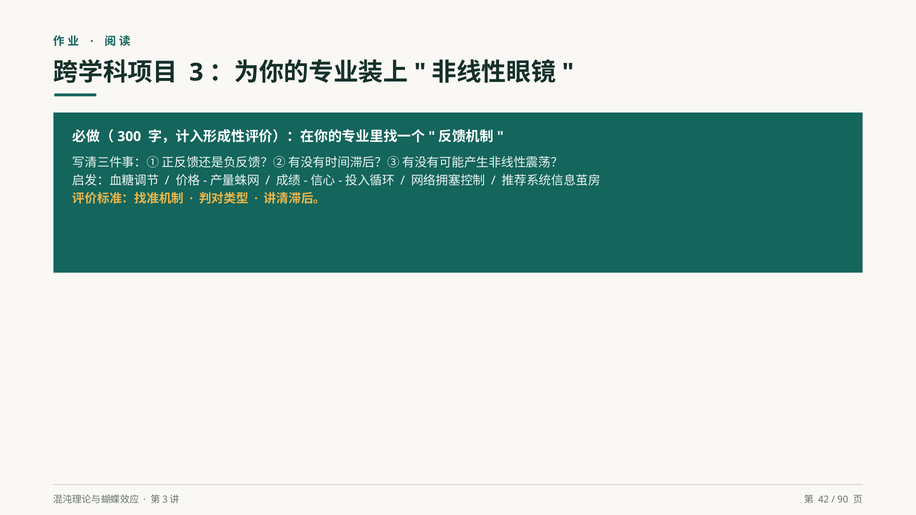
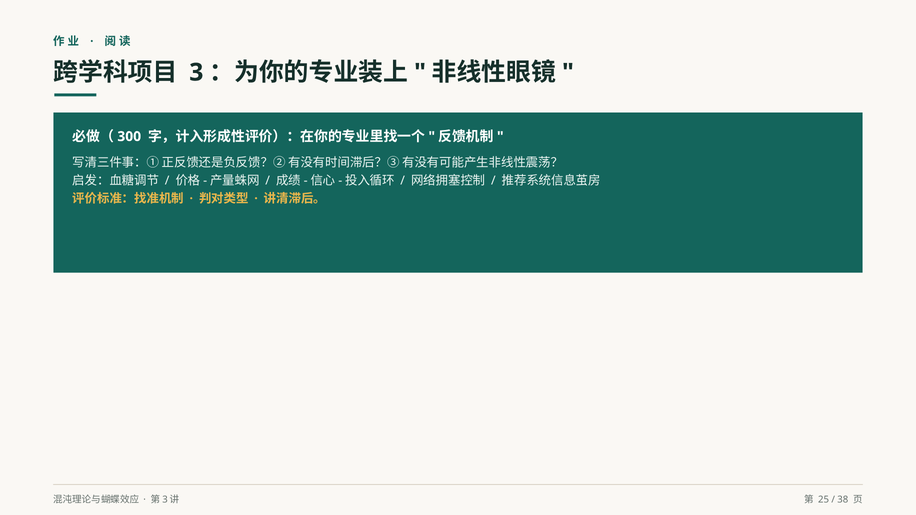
42: 42 -> 25 (824, 500)
90: 90 -> 38 (843, 500)
